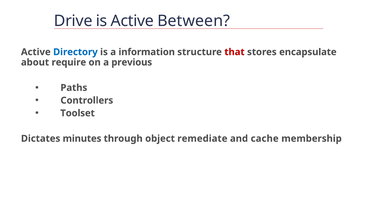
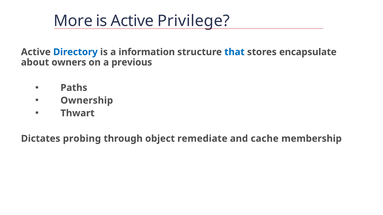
Drive: Drive -> More (73, 21)
Between: Between -> Privilege (194, 21)
that colour: red -> blue (234, 52)
require: require -> owners (69, 62)
Controllers: Controllers -> Ownership (87, 101)
Toolset: Toolset -> Thwart (77, 113)
minutes: minutes -> probing (82, 139)
